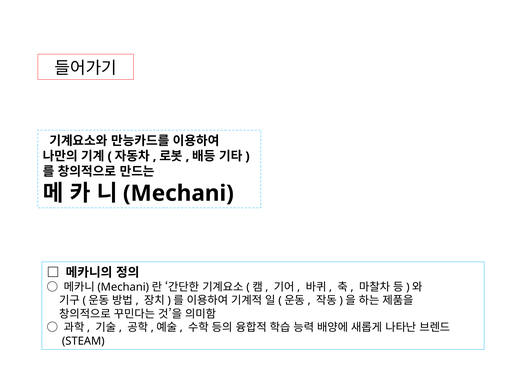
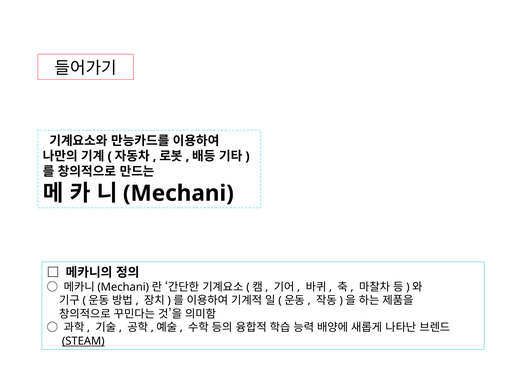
STEAM underline: none -> present (83, 341)
